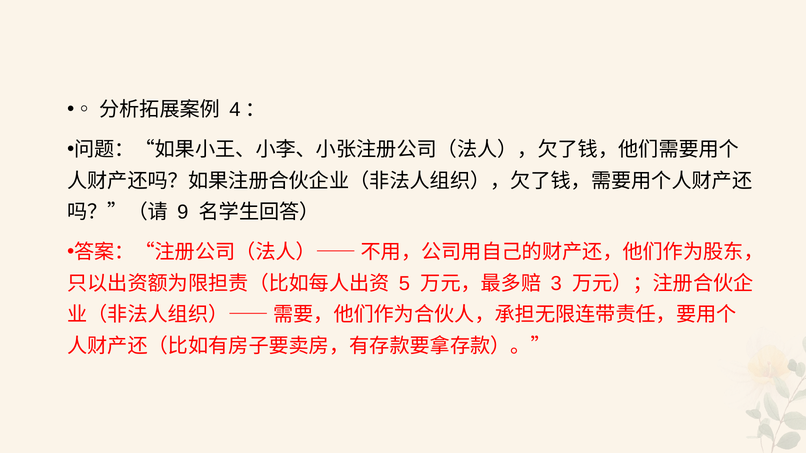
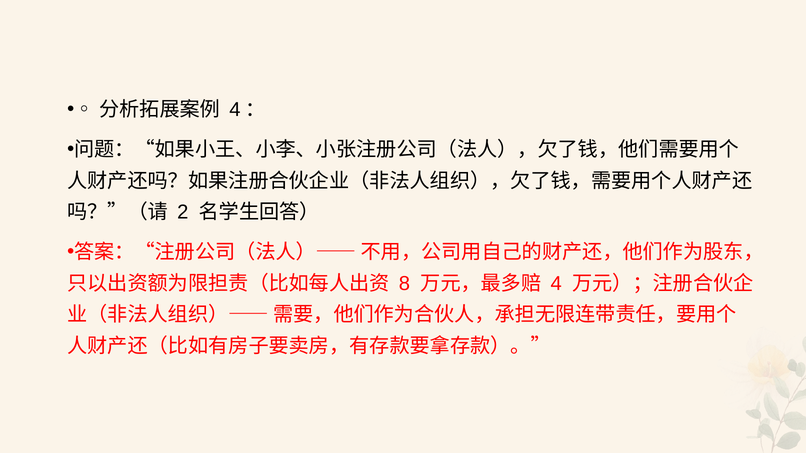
9: 9 -> 2 (183, 212)
5: 5 -> 8 (404, 284)
3: 3 -> 4 (556, 284)
